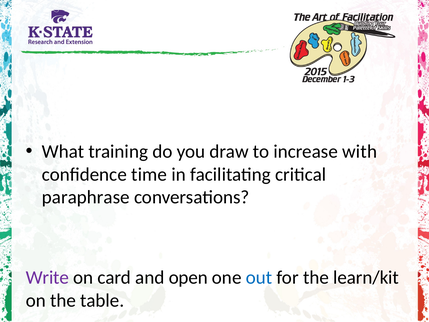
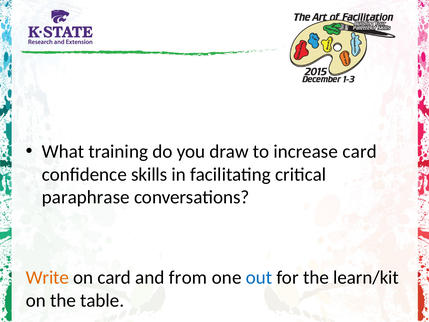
increase with: with -> card (360, 151)
time: time -> skills (149, 174)
Write colour: purple -> orange (47, 277)
open: open -> from (188, 277)
